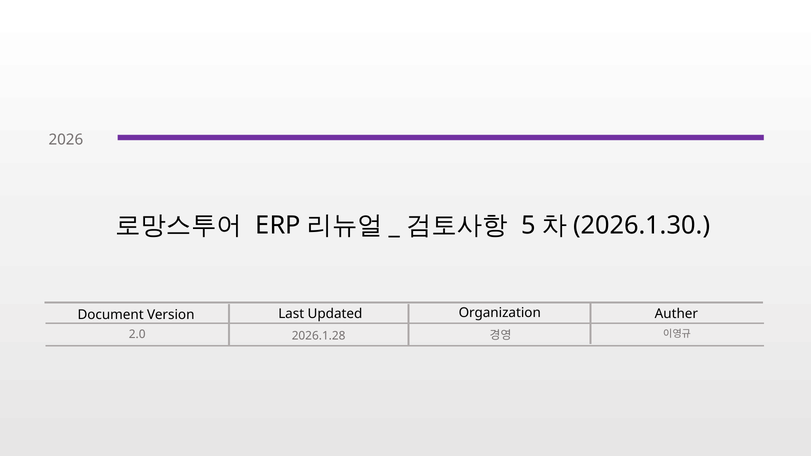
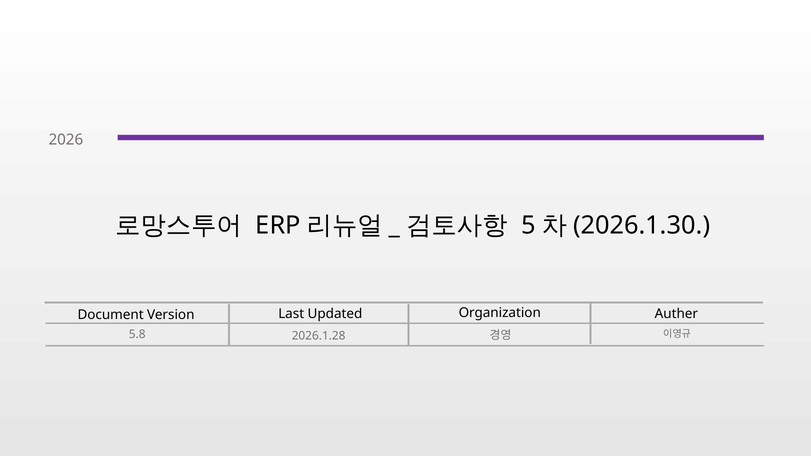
2.0: 2.0 -> 5.8 (137, 334)
